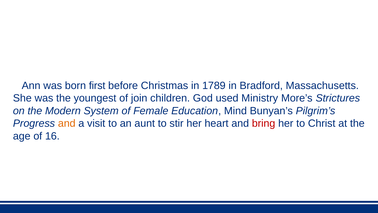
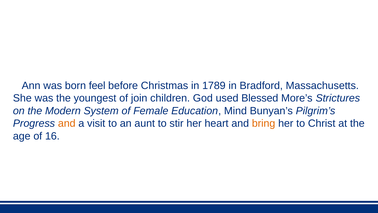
first: first -> feel (97, 85)
Ministry: Ministry -> Blessed (260, 98)
bring colour: red -> orange (264, 123)
